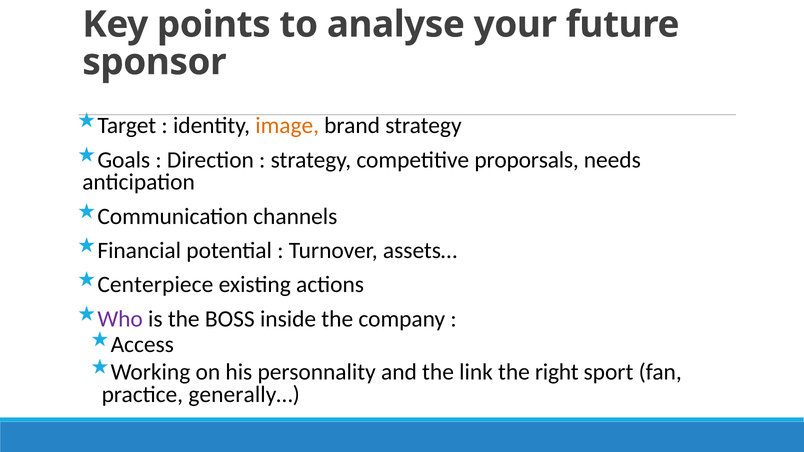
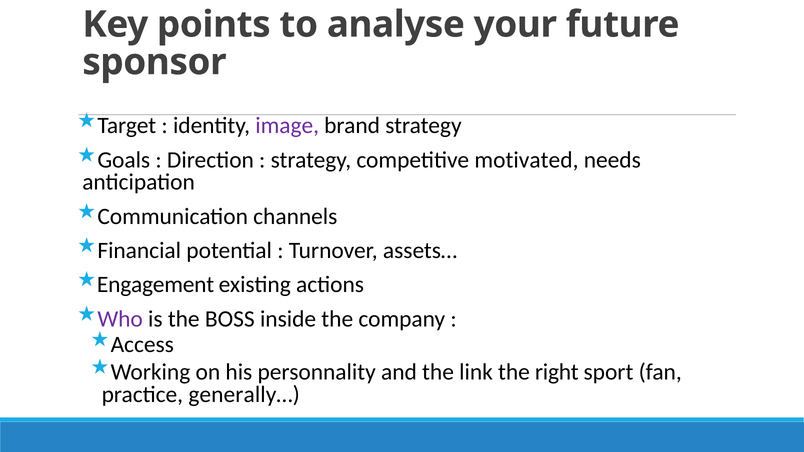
image colour: orange -> purple (287, 126)
proporsals: proporsals -> motivated (526, 160)
Centerpiece: Centerpiece -> Engagement (156, 285)
